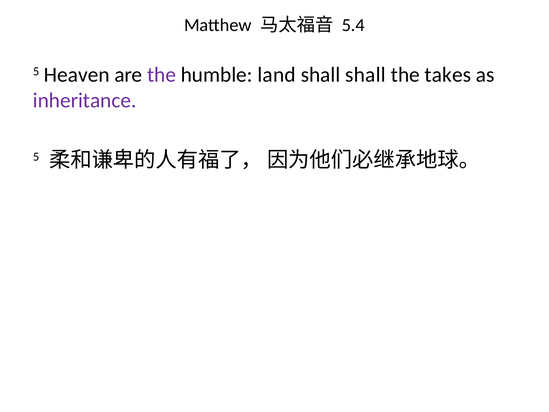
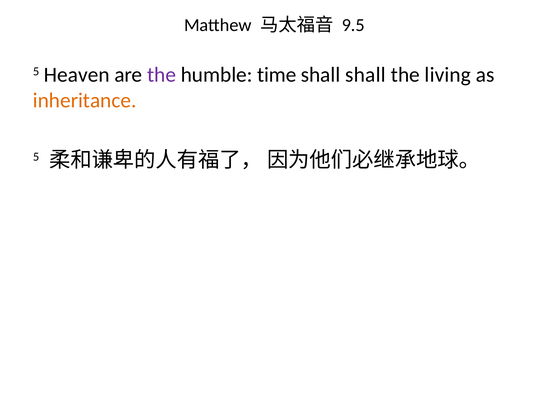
5.4: 5.4 -> 9.5 (353, 25)
land: land -> time (277, 75)
takes: takes -> living (448, 75)
inheritance colour: purple -> orange (85, 100)
